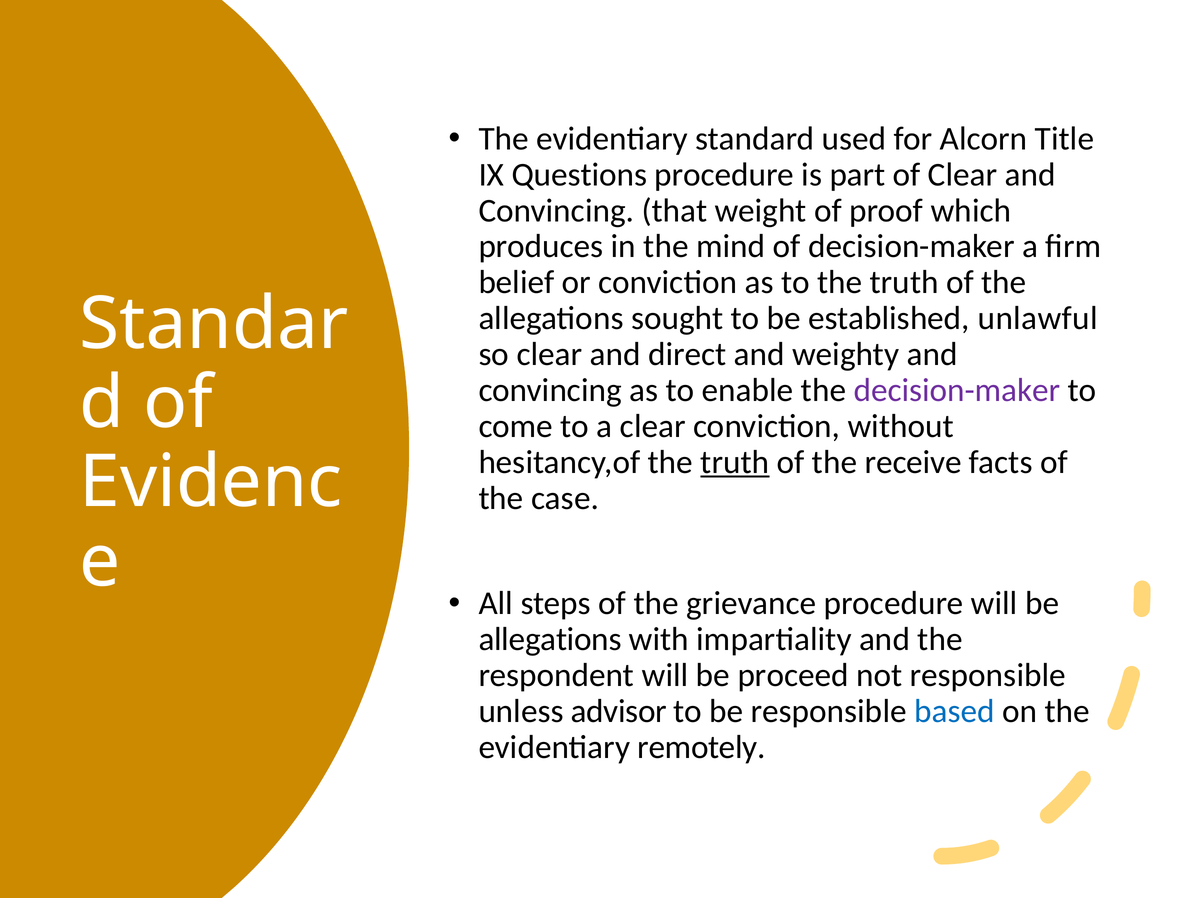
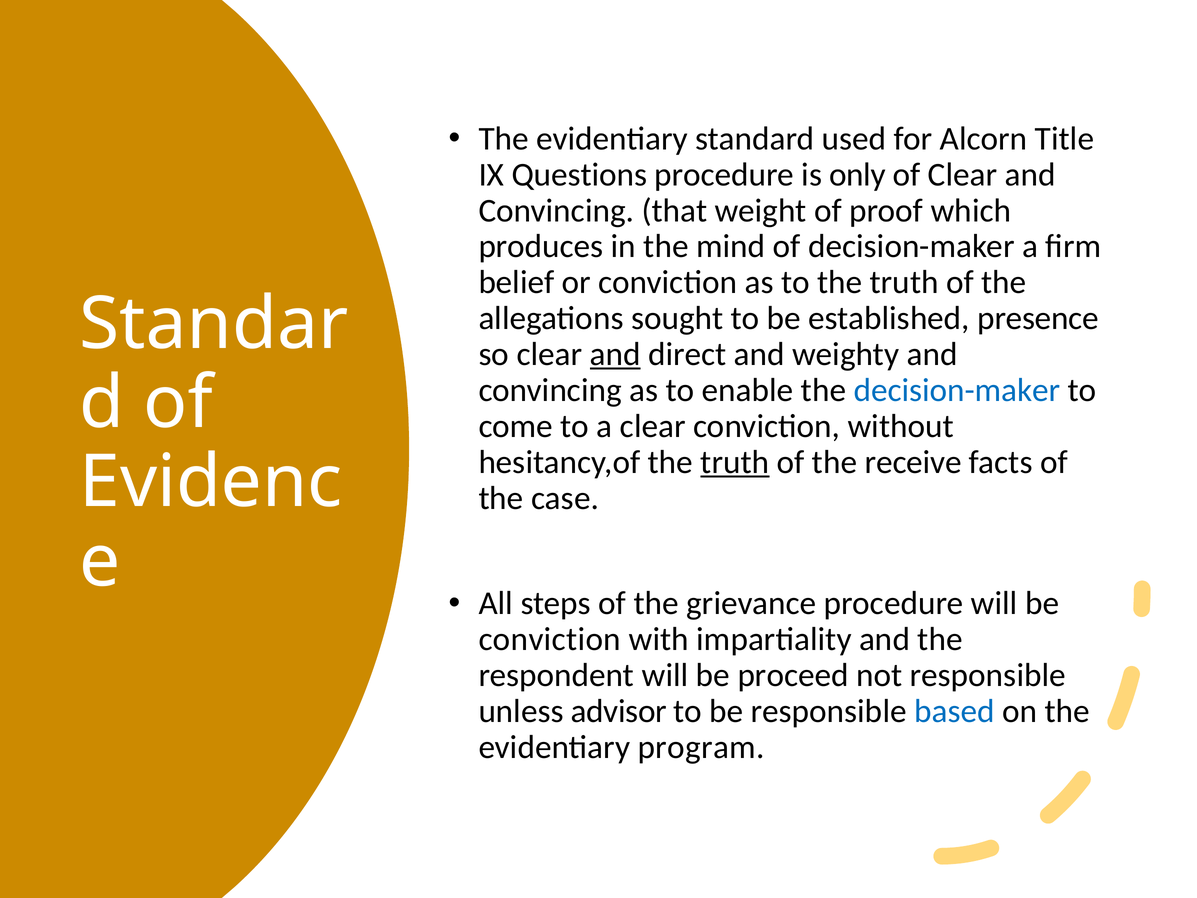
part: part -> only (857, 175)
unlawful: unlawful -> presence (1038, 318)
and underline: none -> present (615, 354)
decision-maker colour: purple -> blue (957, 390)
allegations: allegations -> conviction (550, 639)
remotely: remotely -> program (701, 747)
